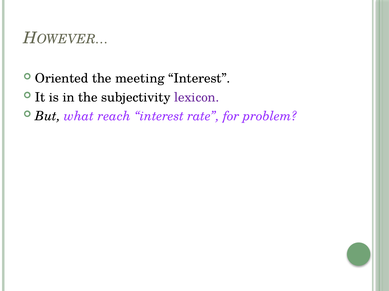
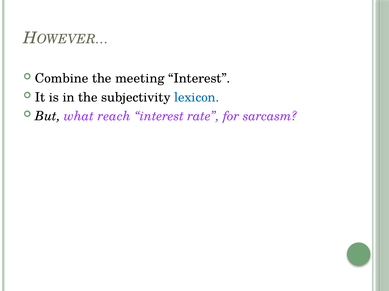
Oriented: Oriented -> Combine (62, 79)
lexicon colour: purple -> blue (197, 97)
problem: problem -> sarcasm (270, 116)
